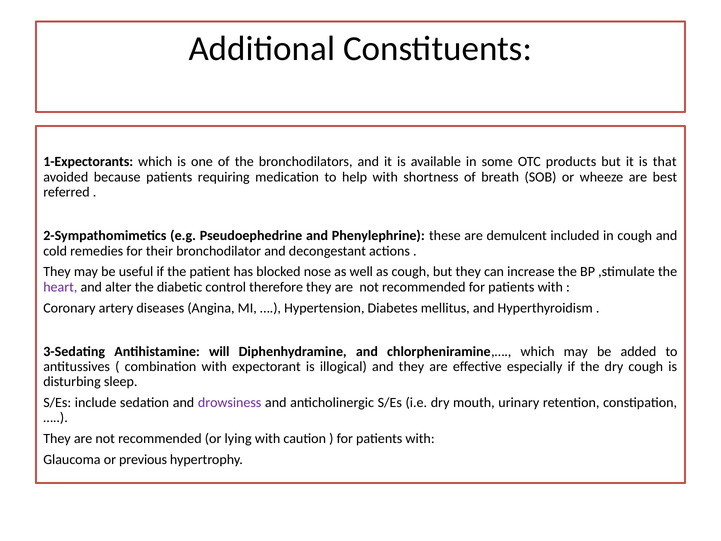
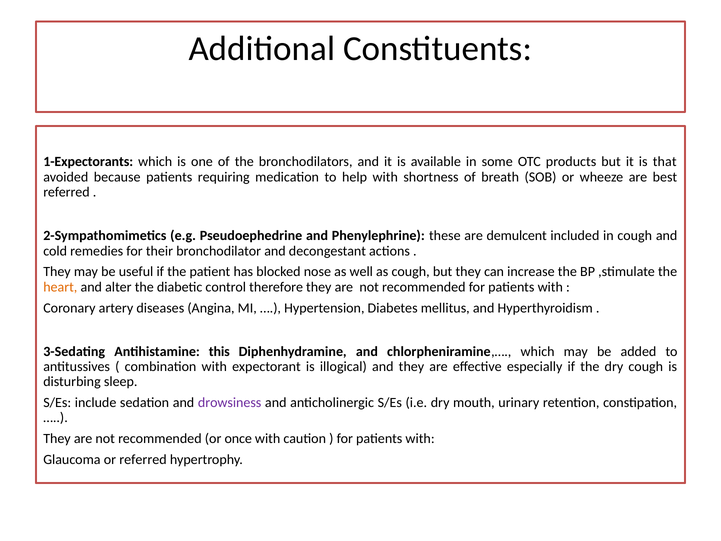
heart colour: purple -> orange (60, 287)
will: will -> this (219, 351)
lying: lying -> once (238, 439)
or previous: previous -> referred (143, 460)
